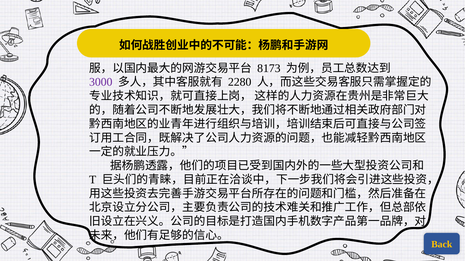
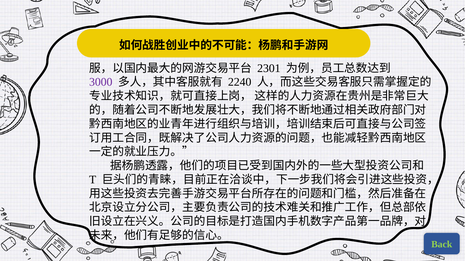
8173: 8173 -> 2301 (269, 68)
2280: 2280 -> 2240 (240, 82)
Back colour: yellow -> light green (442, 245)
